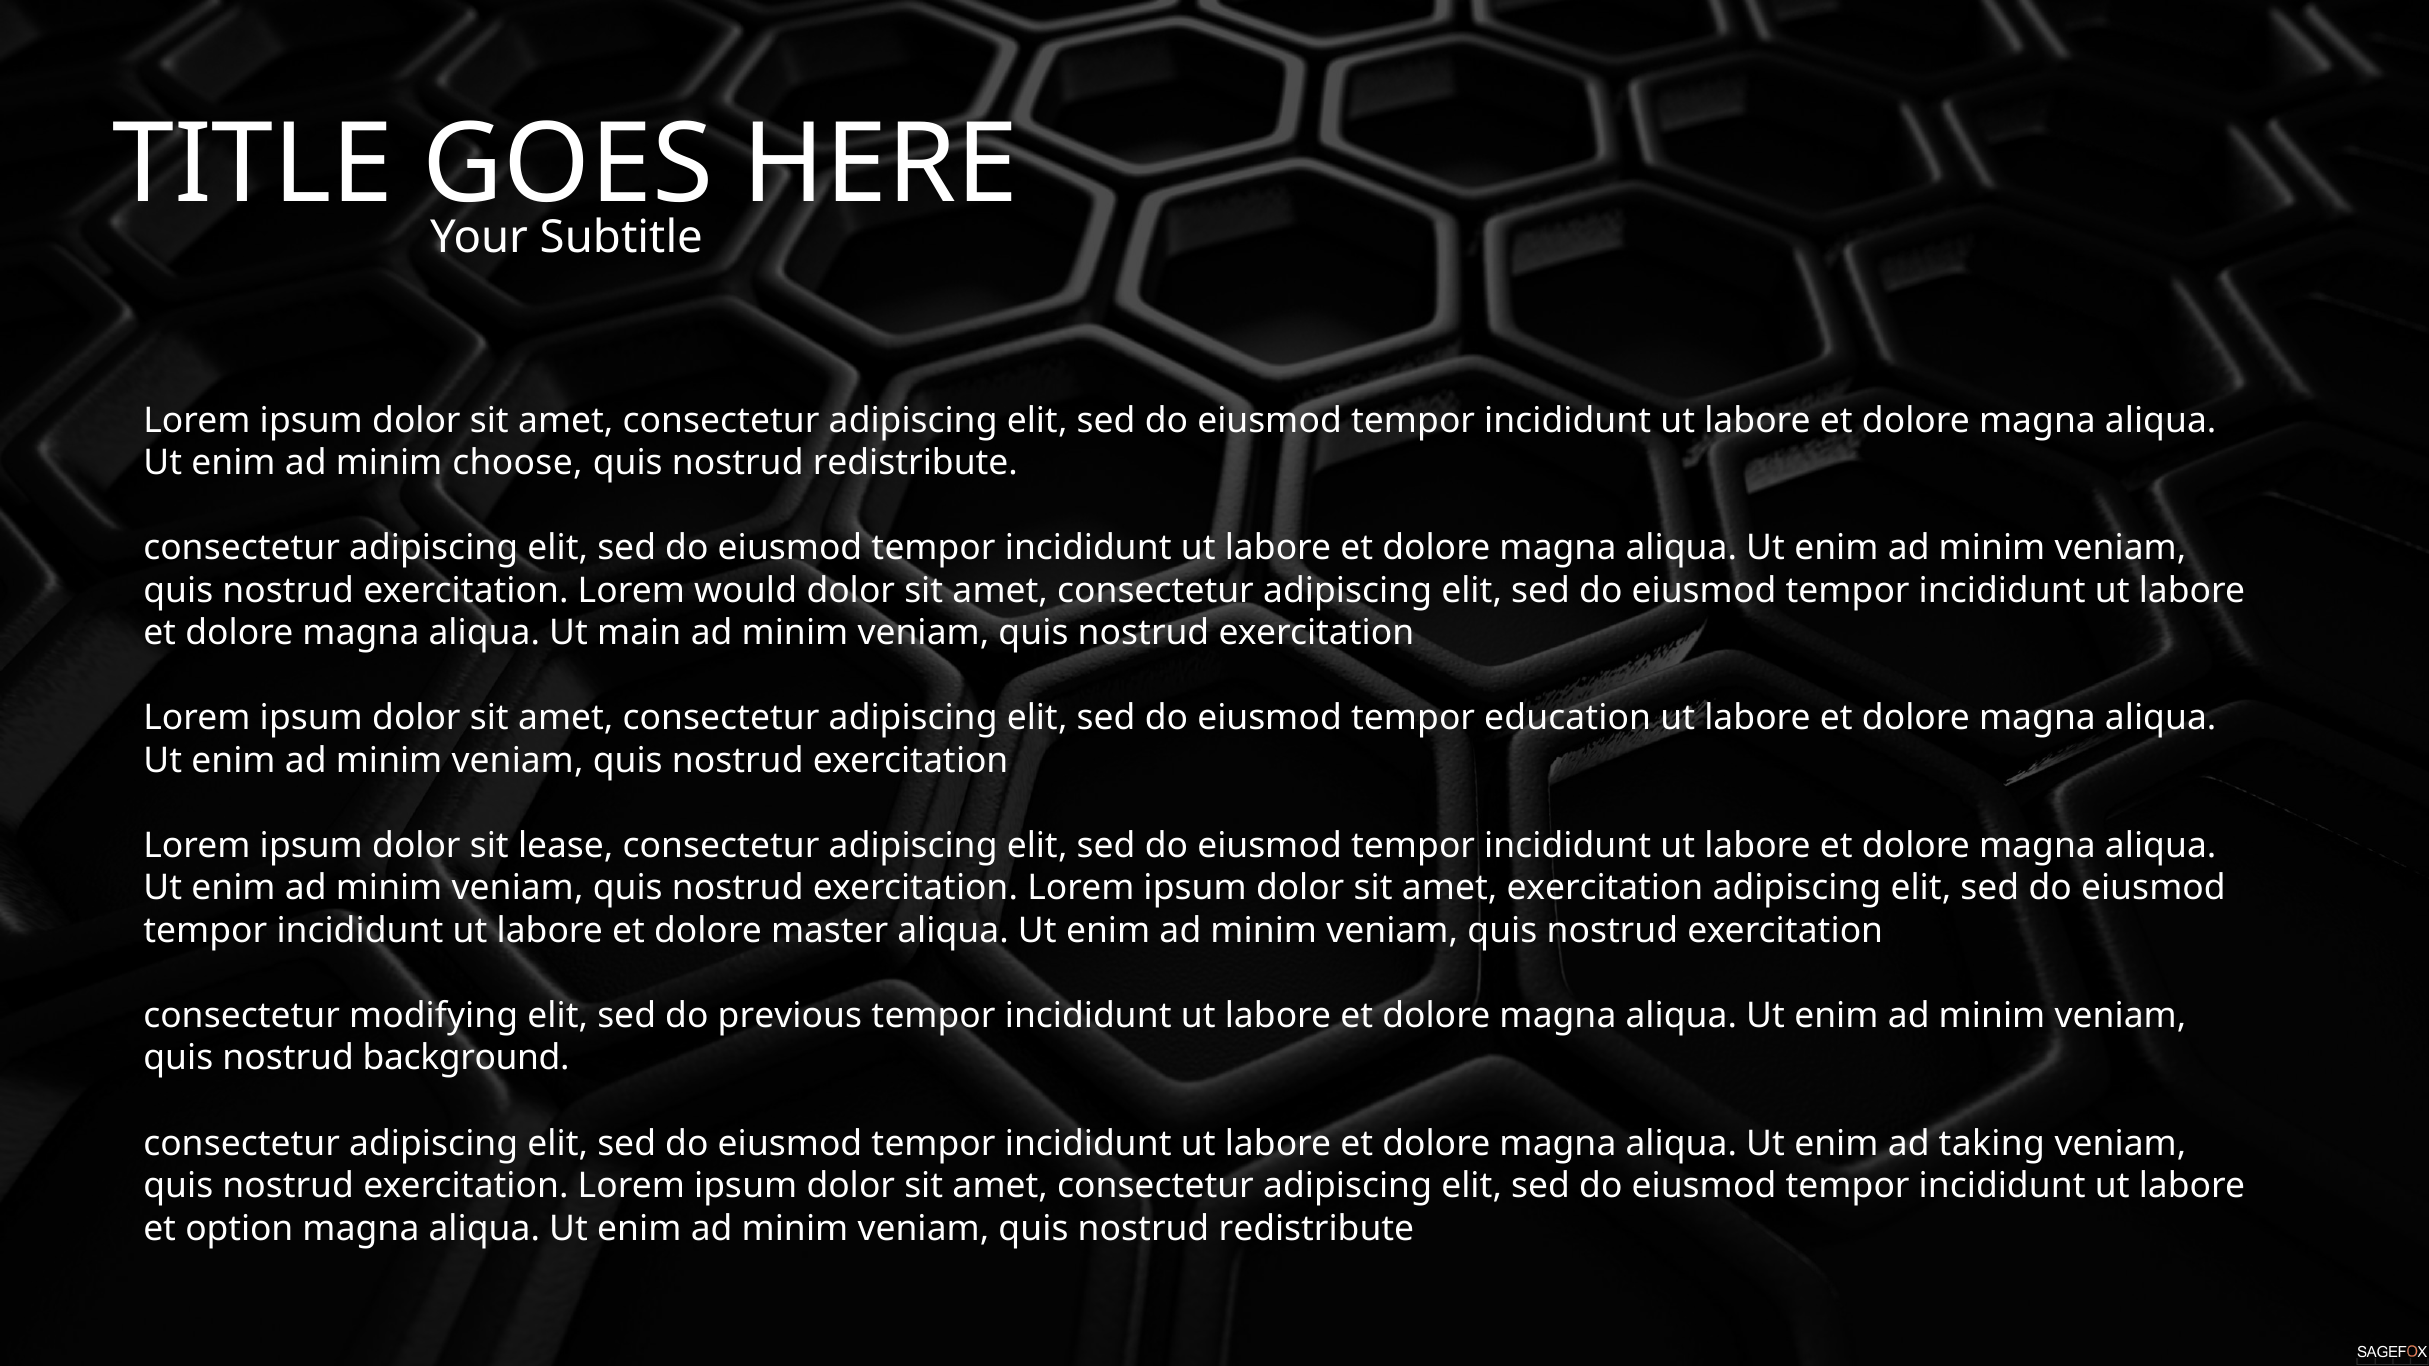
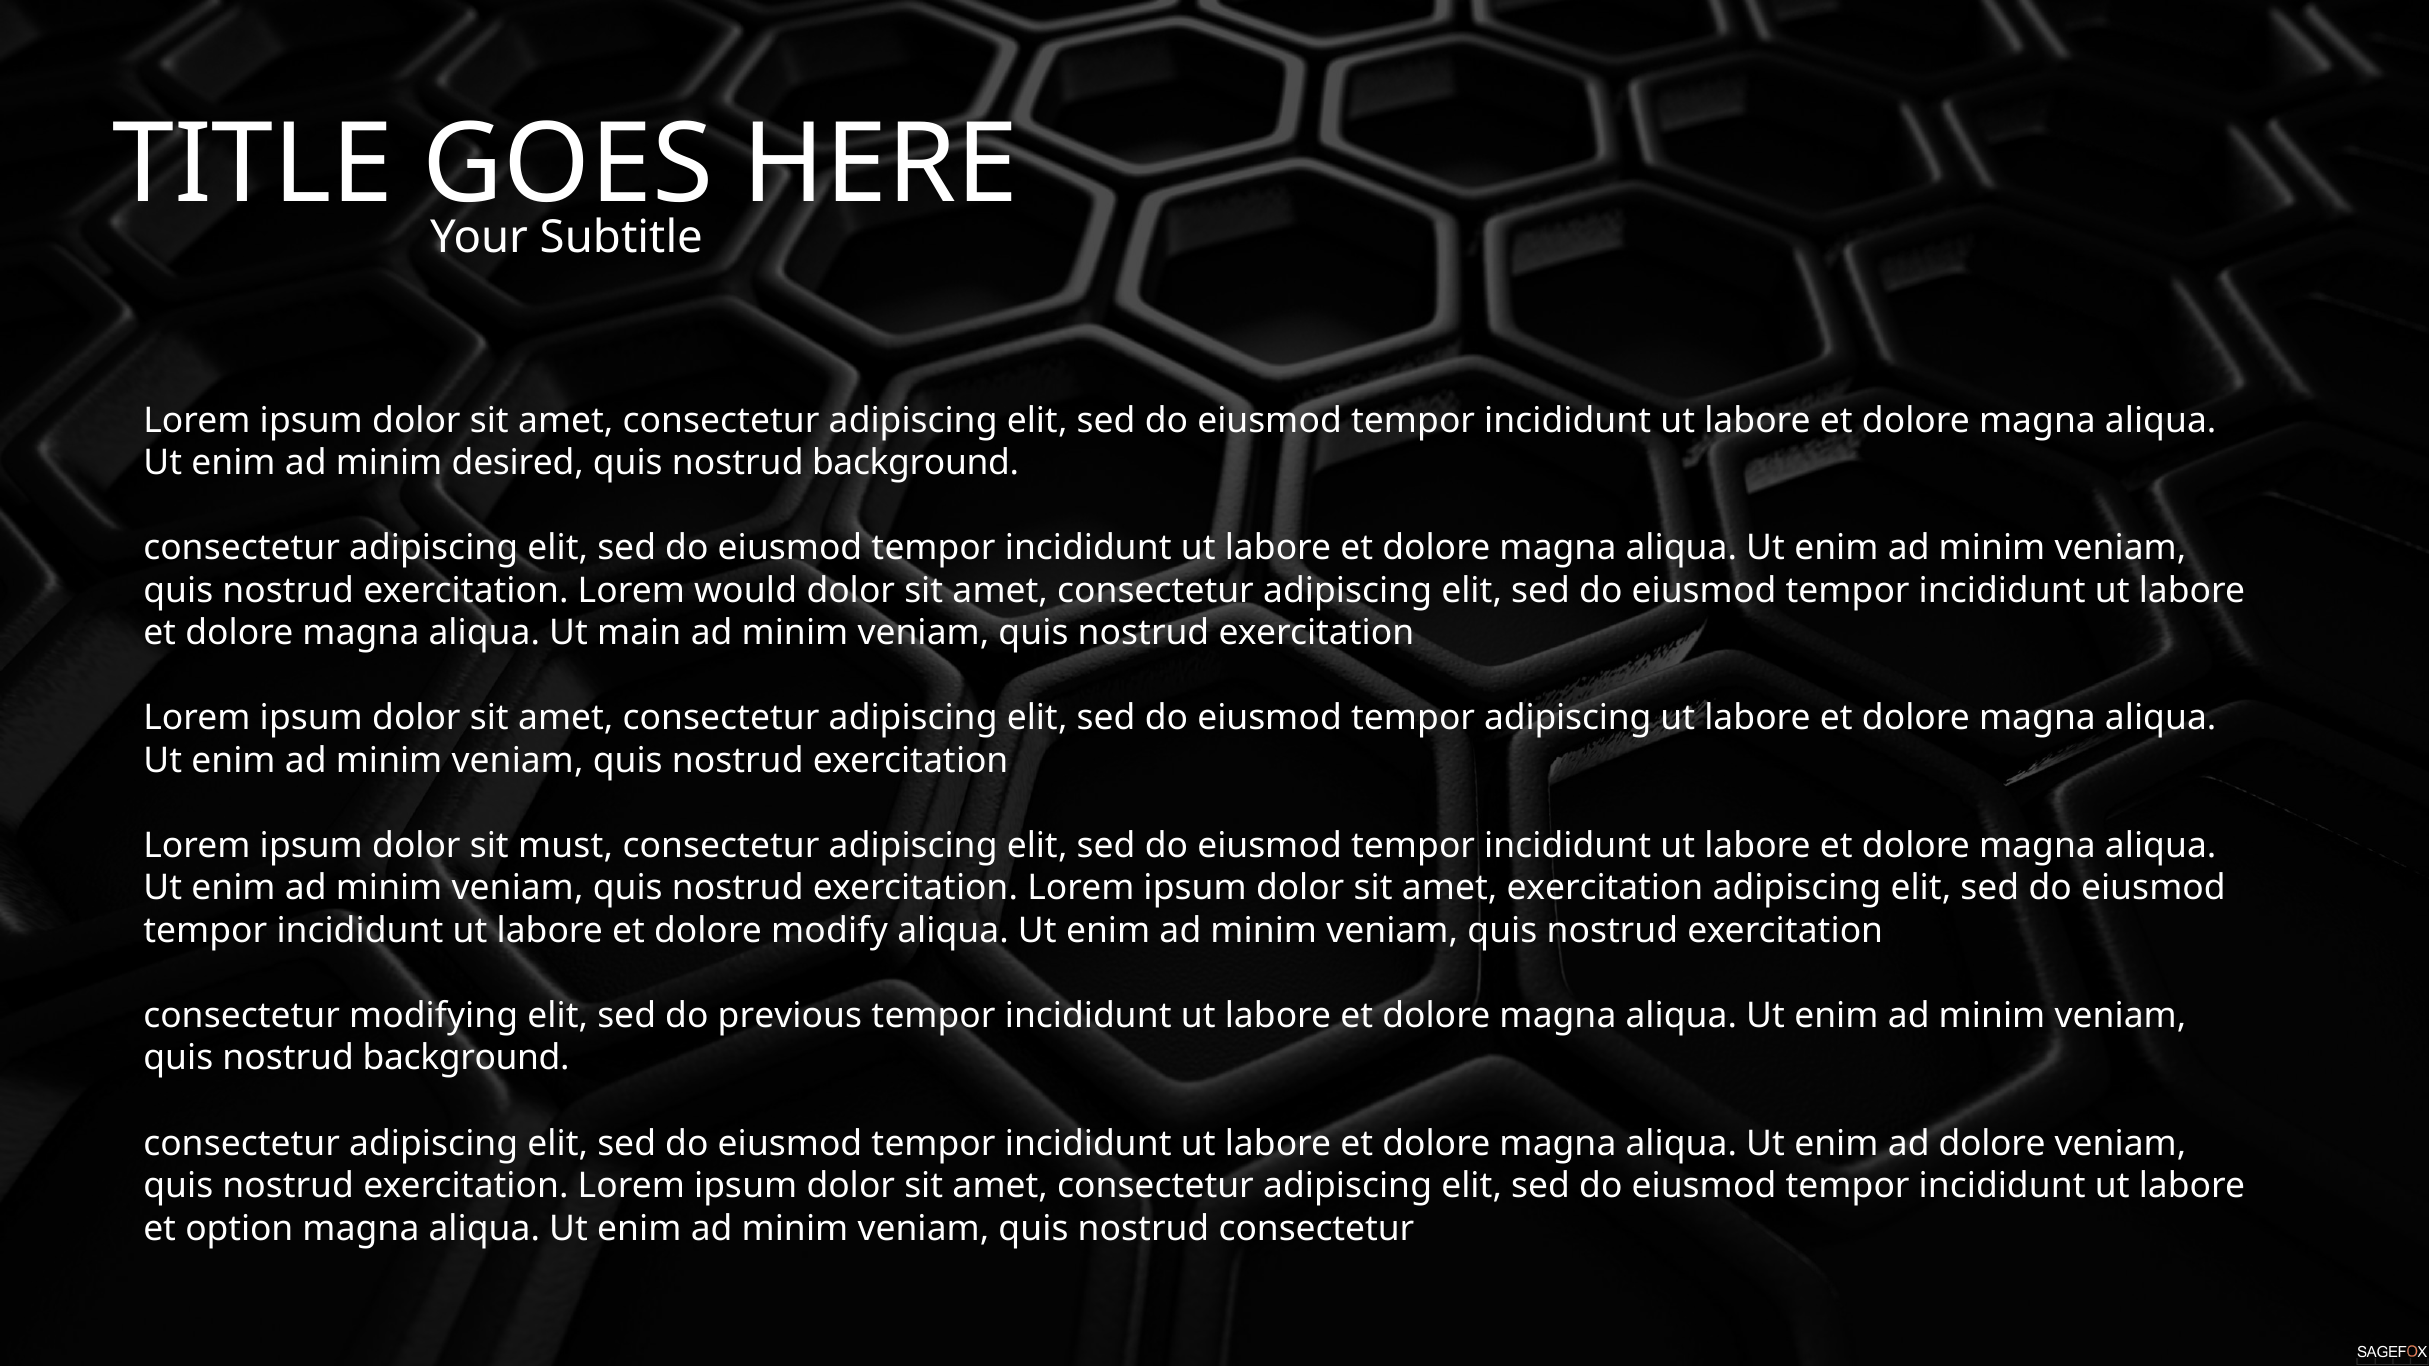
choose: choose -> desired (518, 463)
redistribute: redistribute -> background (916, 463)
tempor education: education -> adipiscing (1568, 718)
lease: lease -> must (566, 846)
master: master -> modify (830, 931)
ad taking: taking -> dolore (1992, 1144)
veniam quis nostrud redistribute: redistribute -> consectetur (1316, 1229)
